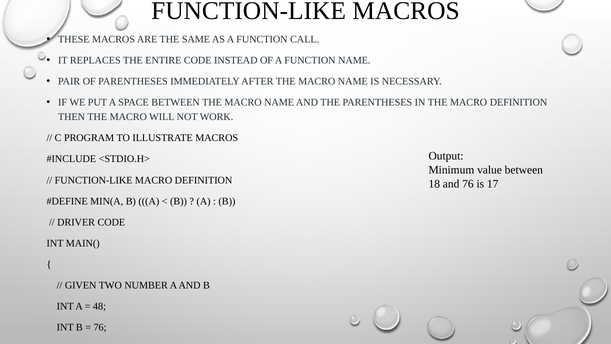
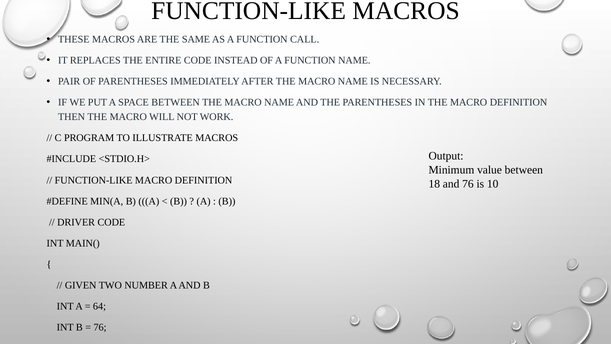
17: 17 -> 10 (493, 184)
48: 48 -> 64 (99, 306)
